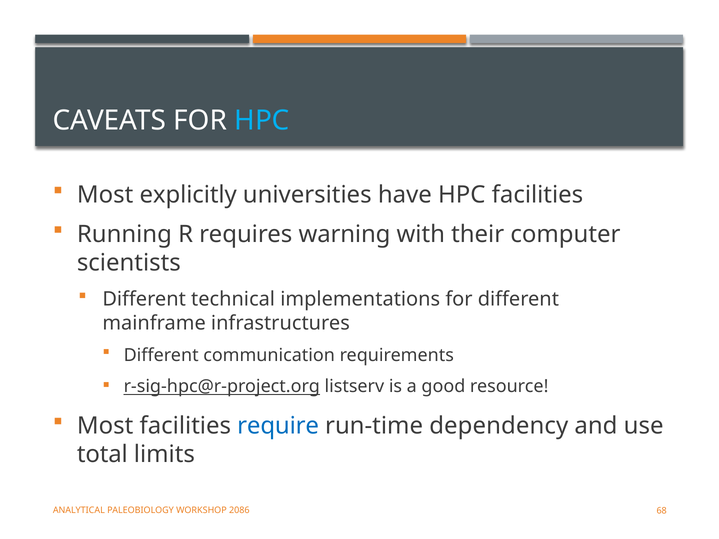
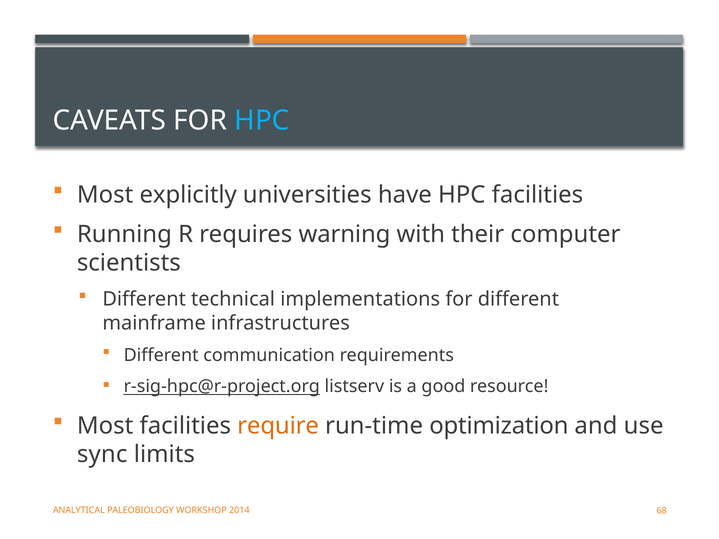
require colour: blue -> orange (278, 426)
dependency: dependency -> optimization (499, 426)
total: total -> sync (102, 455)
2086: 2086 -> 2014 (239, 510)
